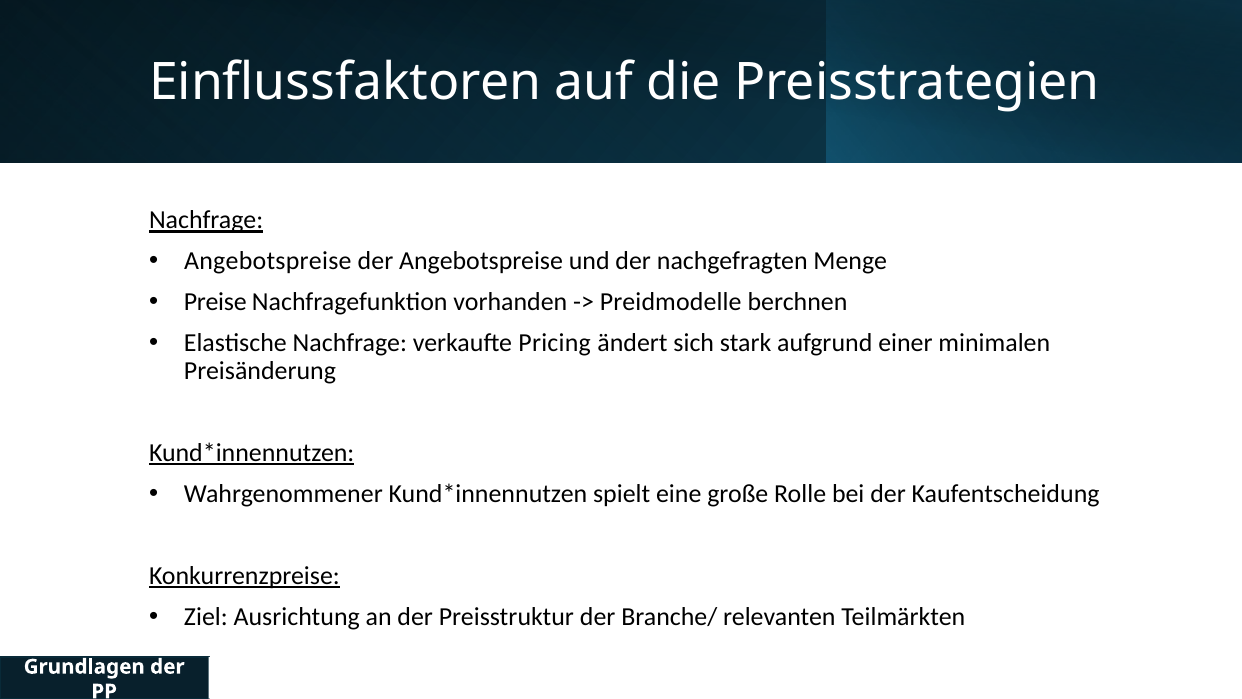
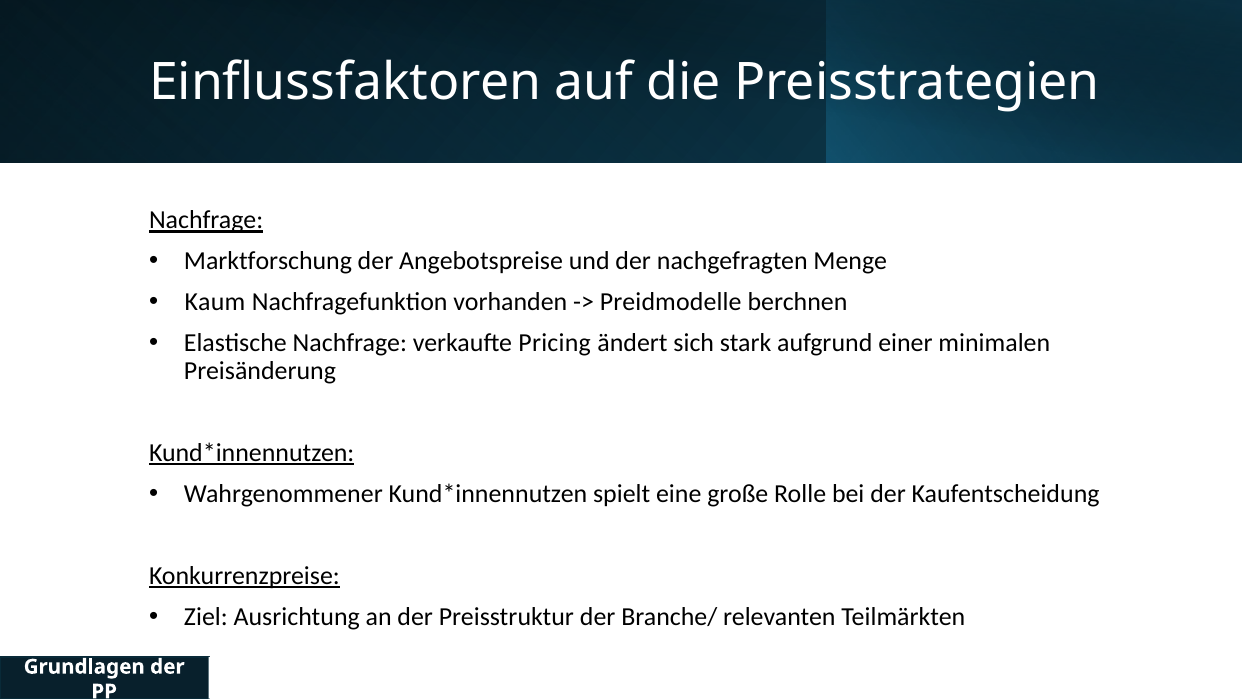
Angebotspreise: Angebotspreise -> Marktforschung (268, 261)
Preise: Preise -> Kaum (215, 302)
